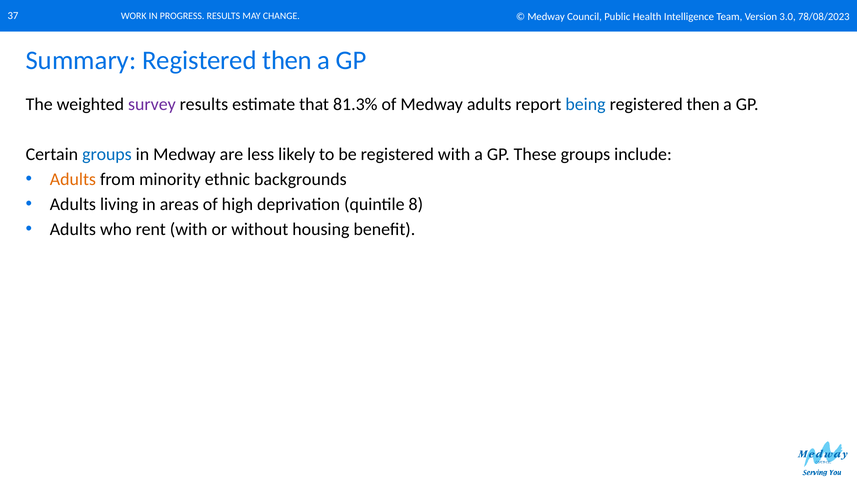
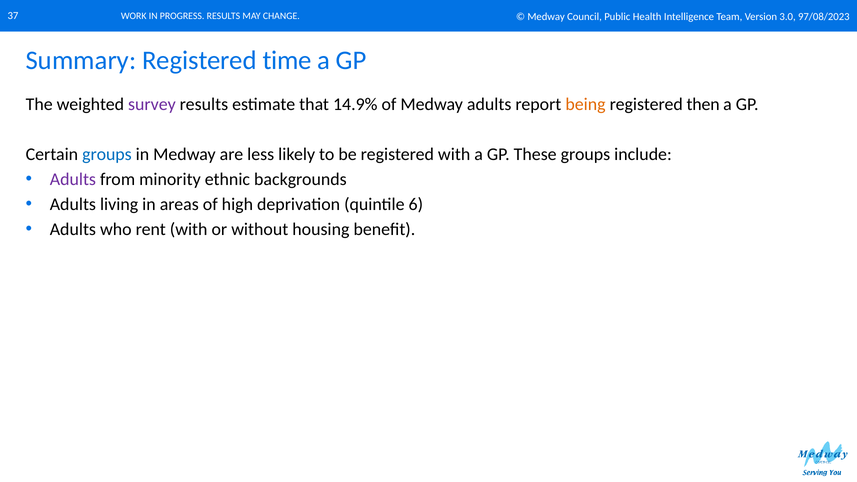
78/08/2023: 78/08/2023 -> 97/08/2023 (824, 17)
Summary Registered then: then -> time (287, 61)
81.3%: 81.3% -> 14.9% (355, 105)
being colour: blue -> orange (585, 105)
Adults colour: orange -> purple (73, 180)
8: 8 -> 6 (416, 205)
